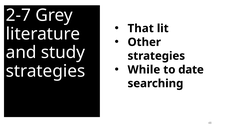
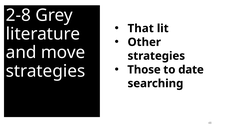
2-7: 2-7 -> 2-8 (18, 15)
study: study -> move (63, 52)
While: While -> Those (144, 70)
